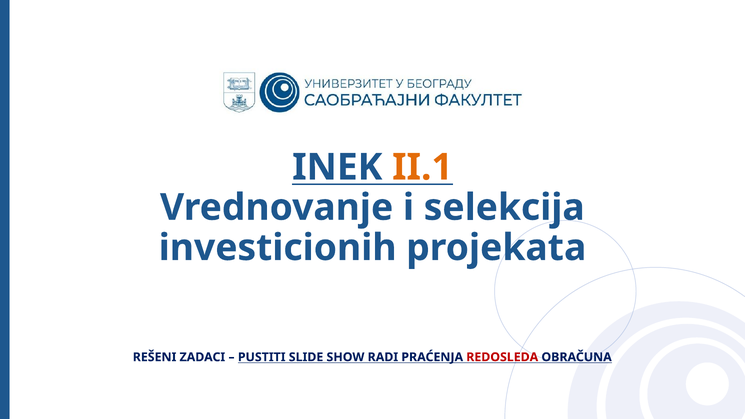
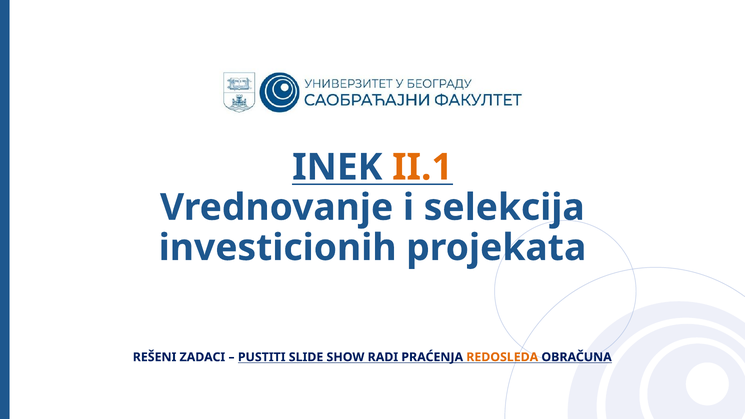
REDOSLEDA colour: red -> orange (502, 357)
